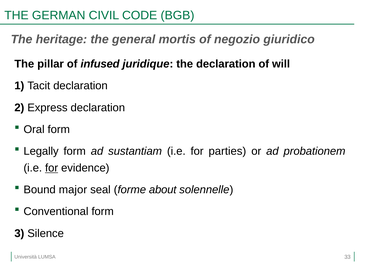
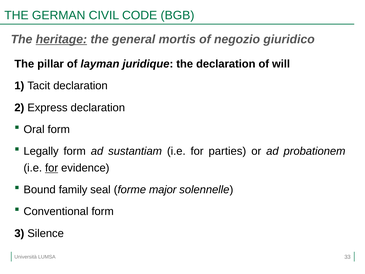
heritage underline: none -> present (61, 39)
infused: infused -> layman (100, 64)
major: major -> family (73, 190)
about: about -> major (163, 190)
